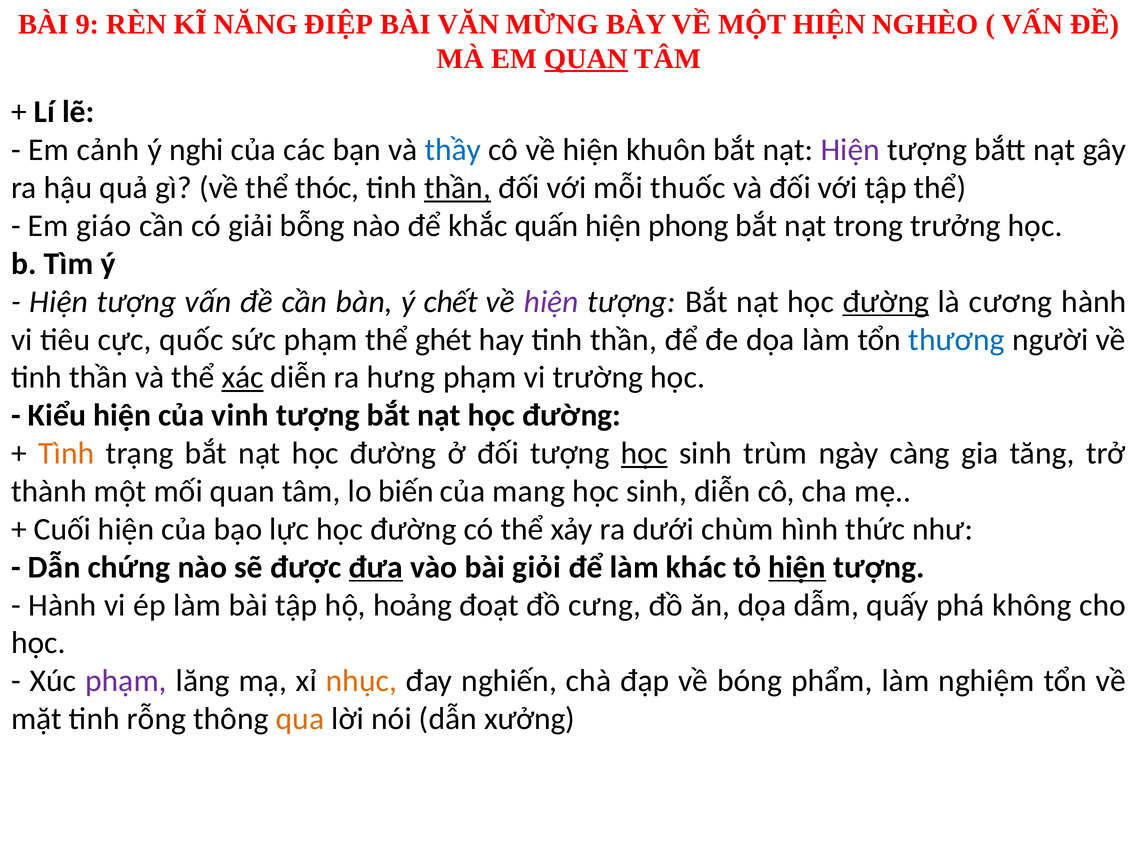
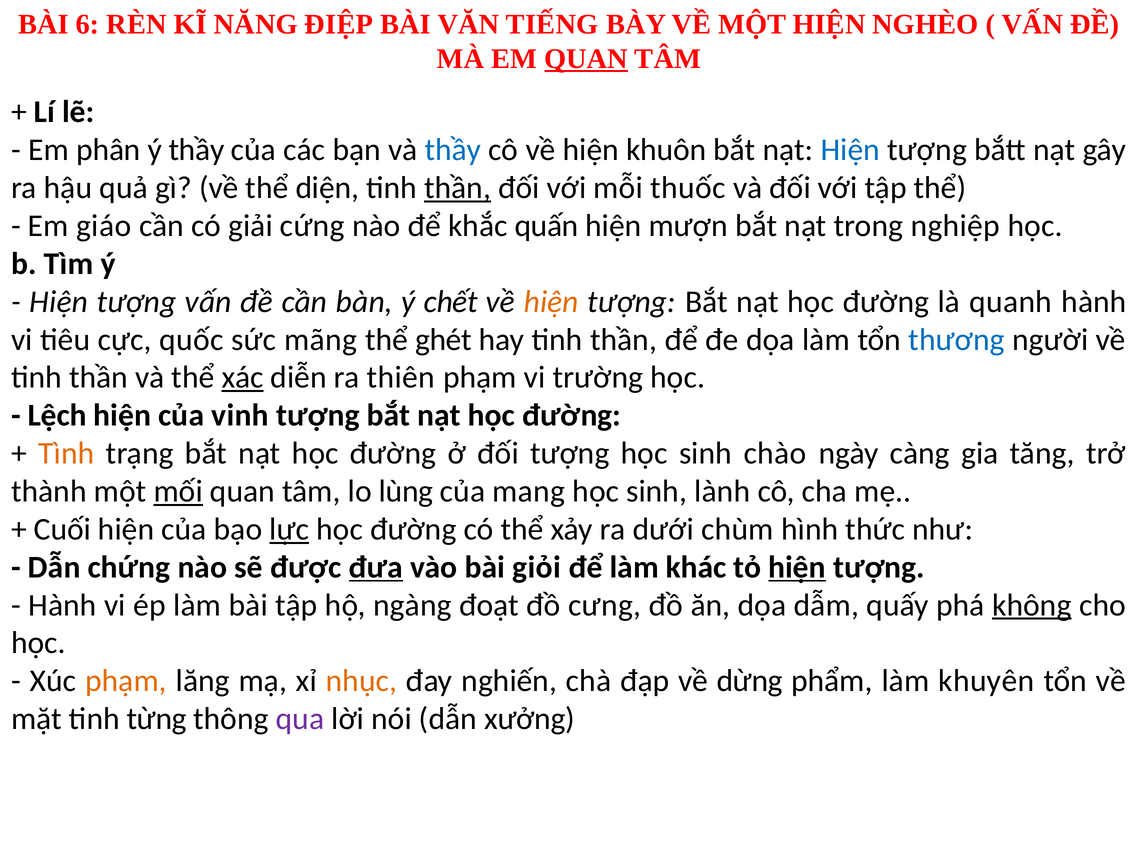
9: 9 -> 6 (88, 25)
MỪNG: MỪNG -> TIẾNG (552, 25)
cảnh: cảnh -> phân (108, 150)
ý nghi: nghi -> thầy (197, 150)
Hiện colour: purple -> blue (850, 150)
thóc: thóc -> diện (327, 188)
bỗng: bỗng -> cứng (312, 226)
phong: phong -> mượn (688, 226)
trưởng: trưởng -> nghiệp (955, 226)
hiện colour: purple -> orange (551, 302)
đường underline: present -> none (886, 302)
cương: cương -> quanh (1011, 302)
sức phạm: phạm -> mãng (321, 340)
hưng: hưng -> thiên (401, 378)
Kiểu: Kiểu -> Lệch (57, 416)
học underline: present -> none (644, 454)
trùm: trùm -> chào (775, 454)
mối underline: none -> present (178, 492)
biến: biến -> lùng (406, 492)
sinh diễn: diễn -> lành (722, 492)
lực underline: none -> present (289, 530)
hoảng: hoảng -> ngàng (412, 605)
không underline: none -> present (1032, 605)
phạm colour: purple -> orange (126, 681)
bóng: bóng -> dừng (750, 681)
nghiệm: nghiệm -> khuyên (986, 681)
rỗng: rỗng -> từng (157, 719)
qua colour: orange -> purple (300, 719)
